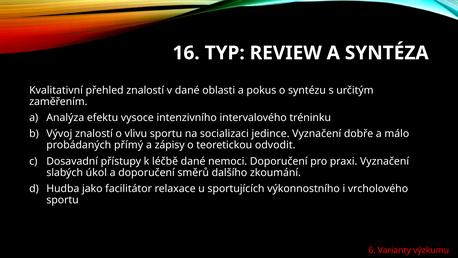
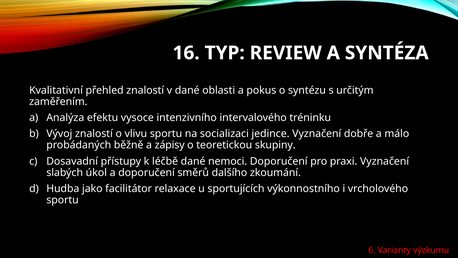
přímý: přímý -> běžně (129, 145)
odvodit: odvodit -> skupiny (275, 145)
